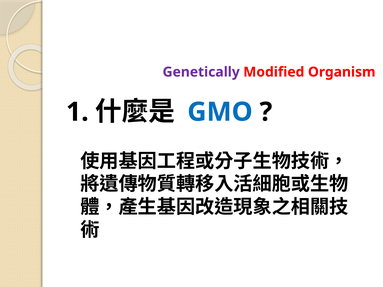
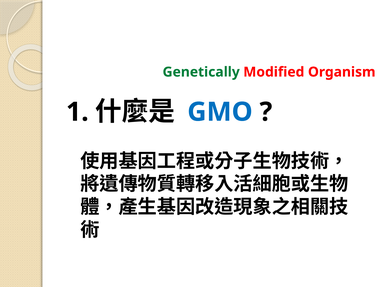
Genetically colour: purple -> green (201, 72)
